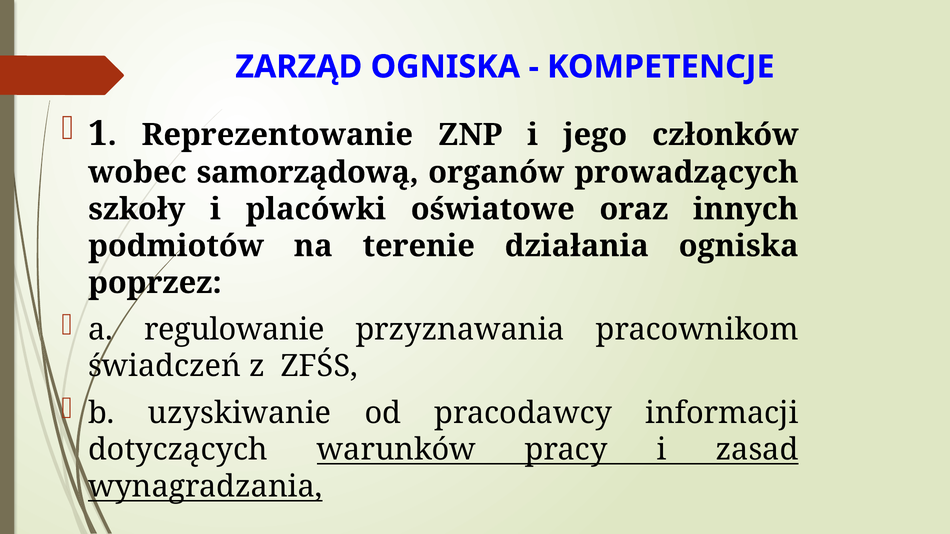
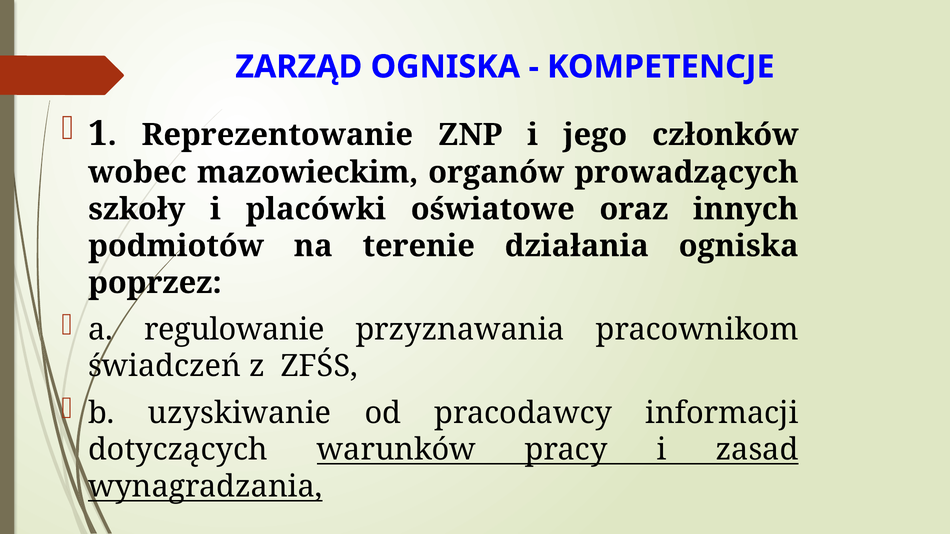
samorządową: samorządową -> mazowieckim (308, 173)
